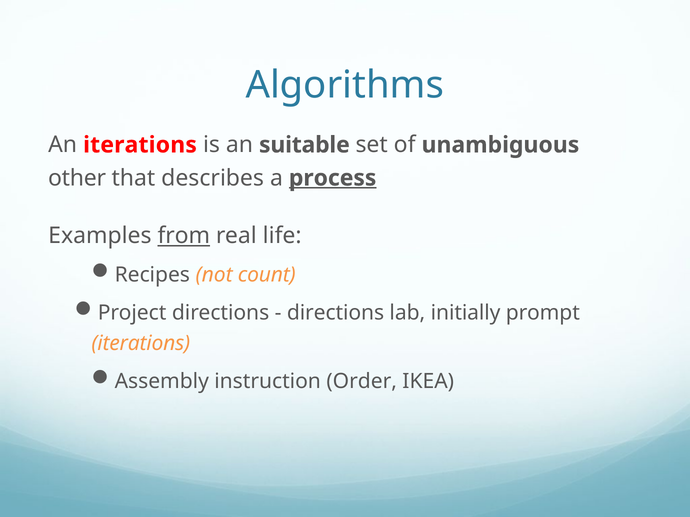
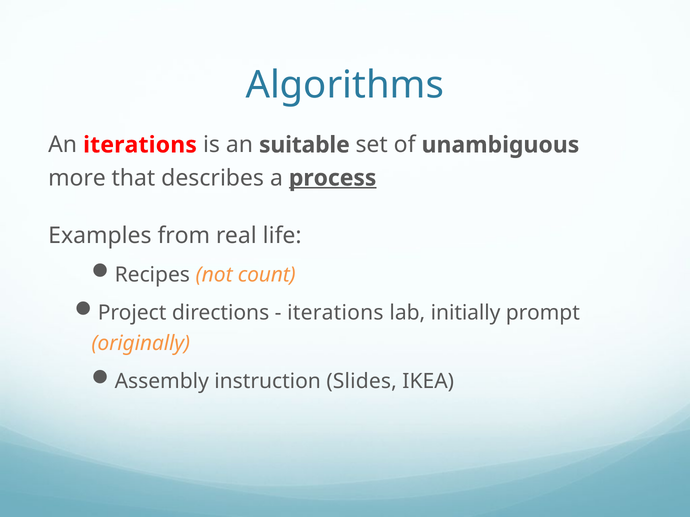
other: other -> more (77, 178)
from underline: present -> none (184, 236)
directions: directions -> iterations (335, 313)
iterations: iterations -> originally (141, 343)
Order: Order -> Slides (362, 381)
